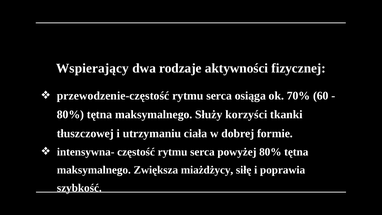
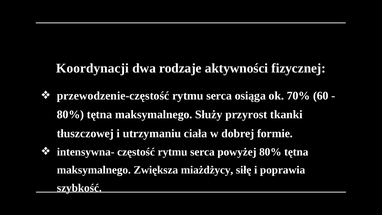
Wspierający: Wspierający -> Koordynacji (92, 68)
korzyści: korzyści -> przyrost (246, 115)
